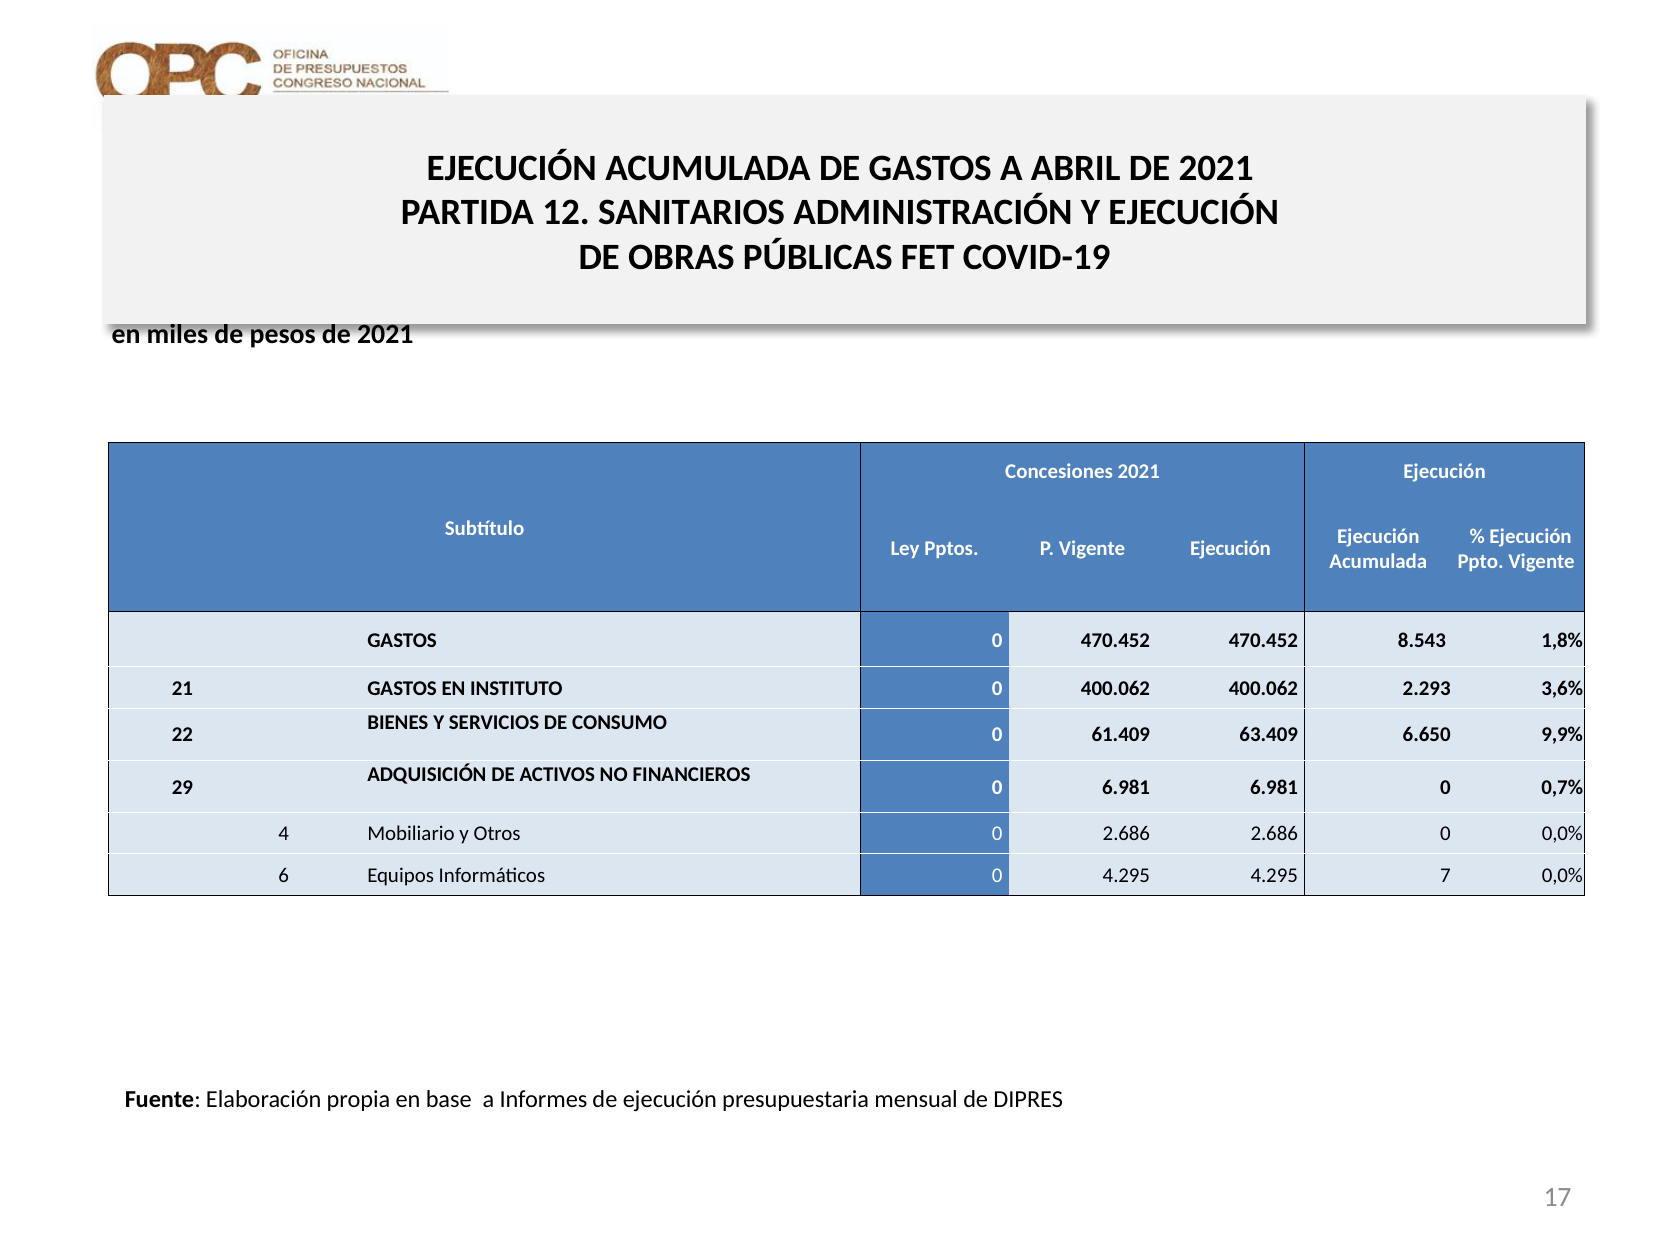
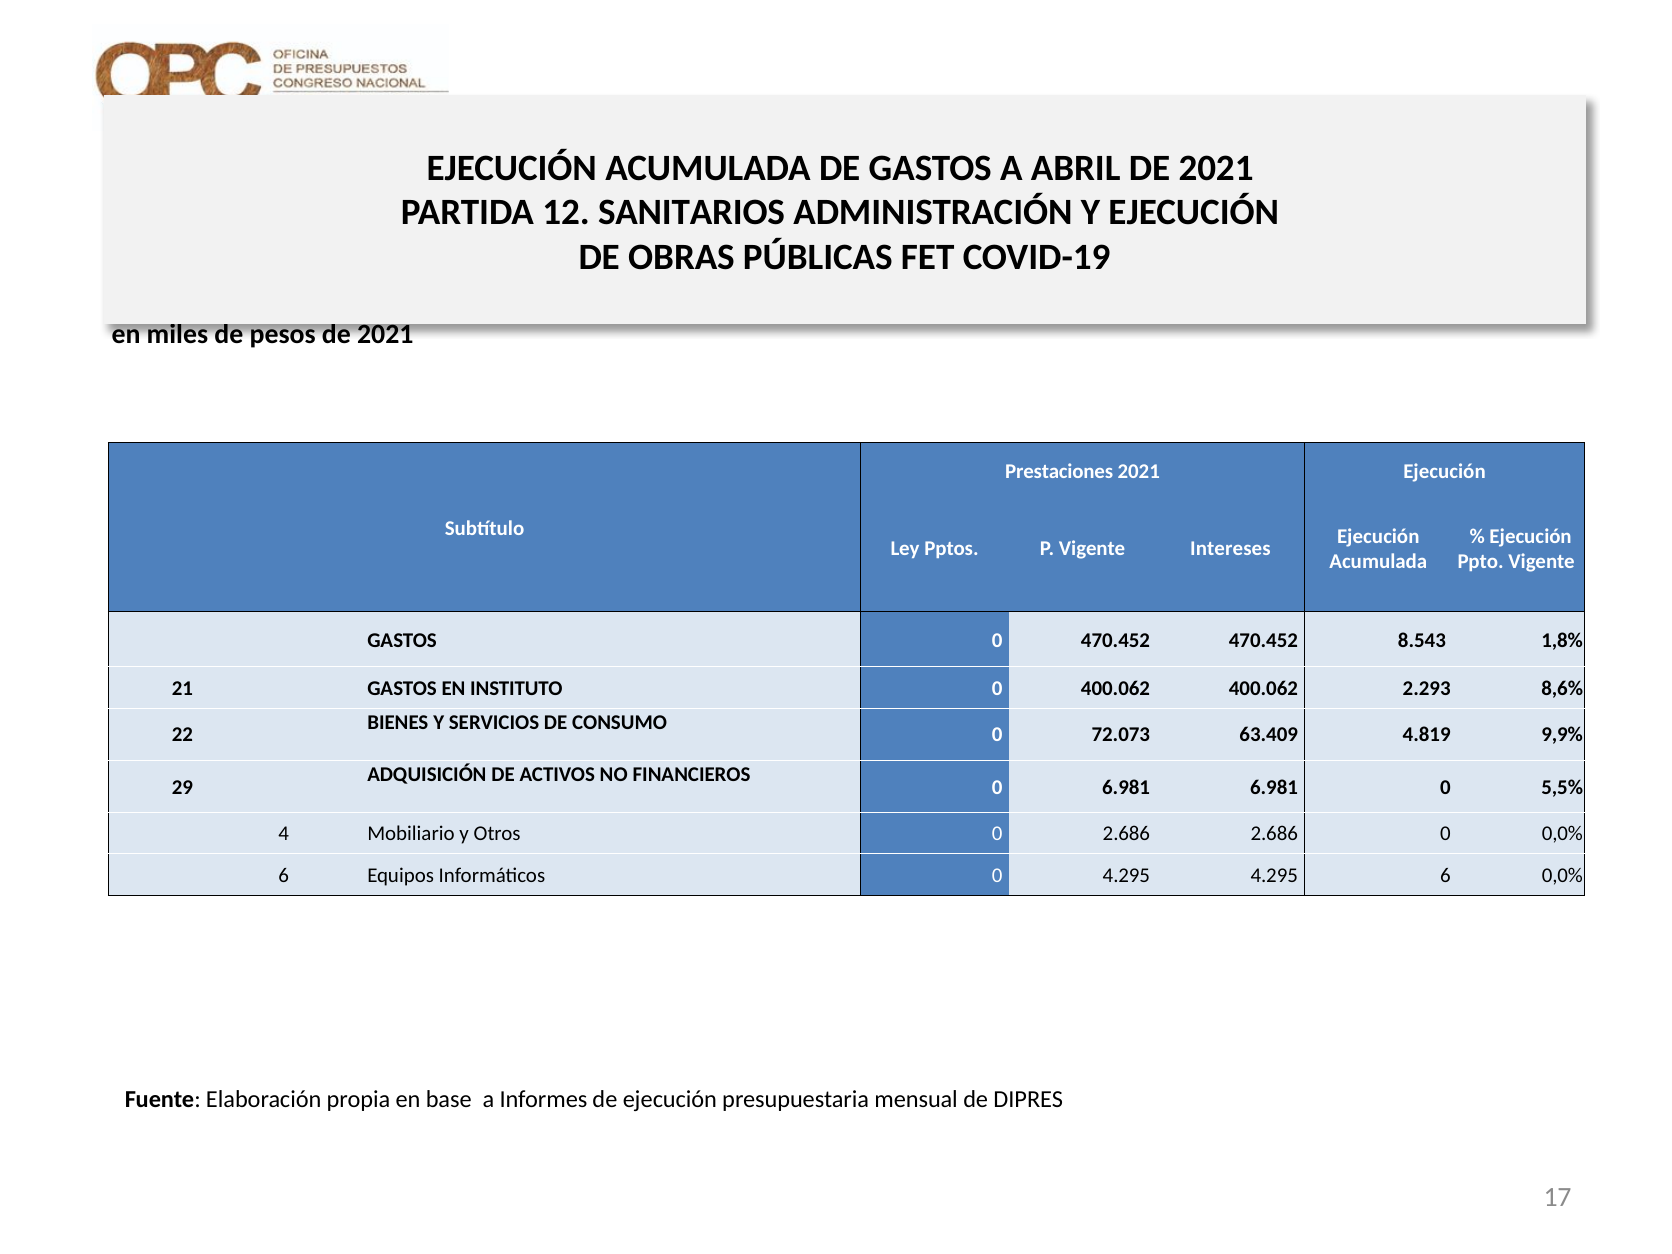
Concesiones: Concesiones -> Prestaciones (1059, 472)
Vigente Ejecución: Ejecución -> Intereses (1230, 549)
3,6%: 3,6% -> 8,6% (1562, 688)
61.409: 61.409 -> 72.073 (1121, 735)
6.650: 6.650 -> 4.819 (1427, 735)
0,7%: 0,7% -> 5,5% (1562, 787)
4.295 7: 7 -> 6 (1445, 876)
